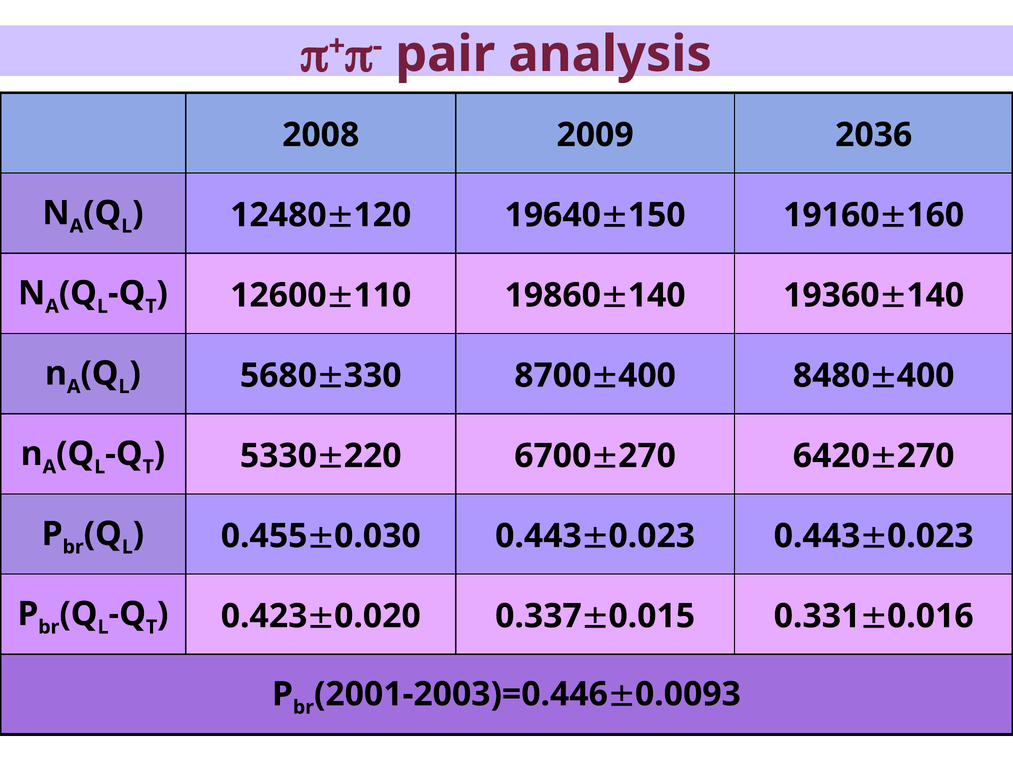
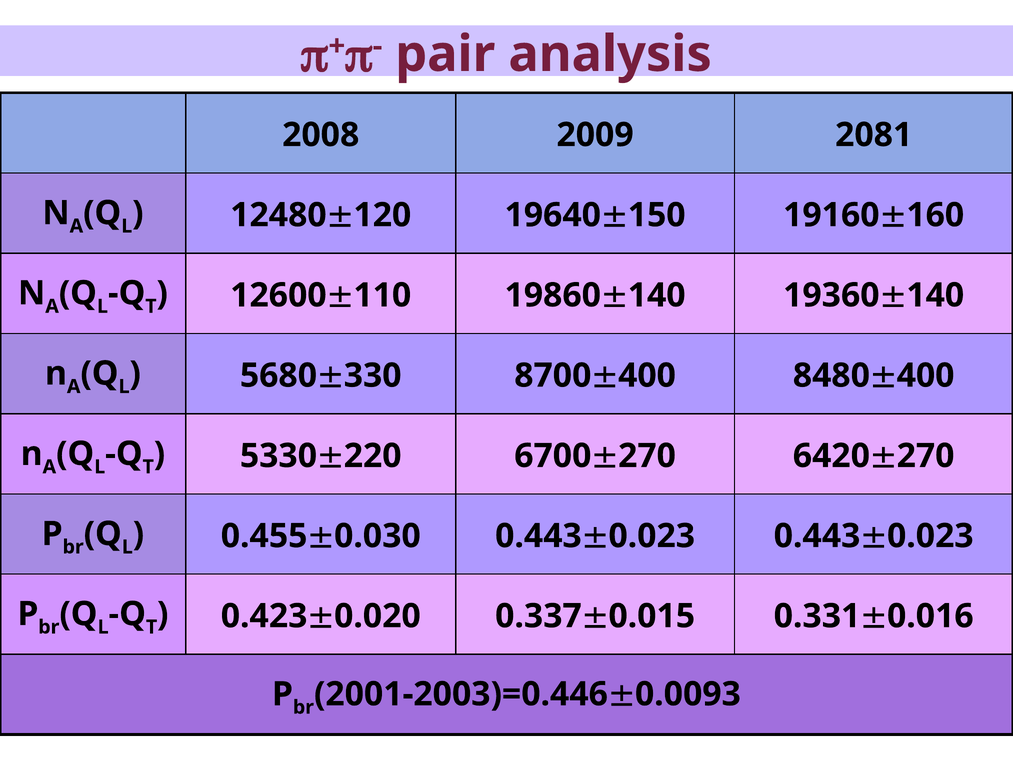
2036: 2036 -> 2081 (874, 135)
